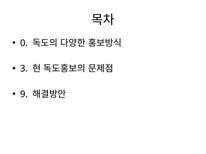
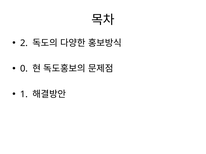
0: 0 -> 2 (24, 43)
3: 3 -> 0 (24, 69)
9: 9 -> 1 (24, 95)
